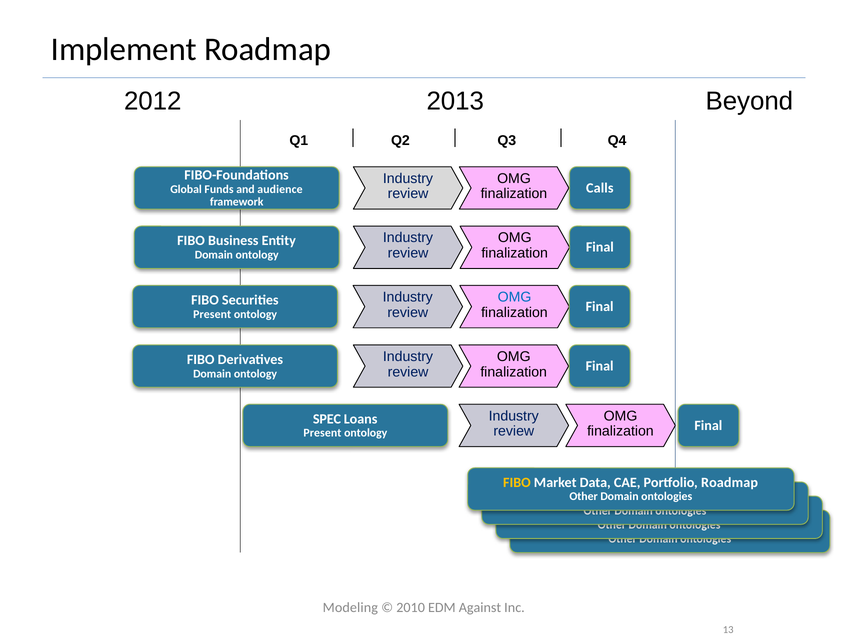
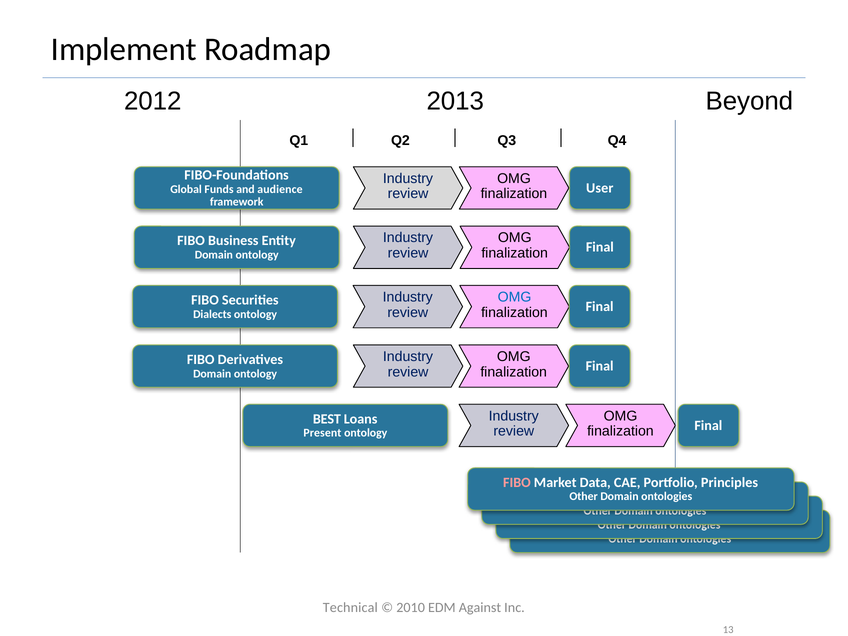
Calls: Calls -> User (600, 188)
Present: Present -> Dialects (212, 314)
SPEC: SPEC -> BEST (327, 419)
FIBO colour: yellow -> pink (517, 483)
Portfolio Roadmap: Roadmap -> Principles (730, 483)
Modeling: Modeling -> Technical (350, 607)
